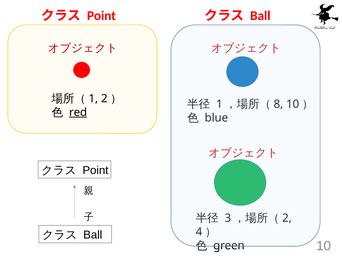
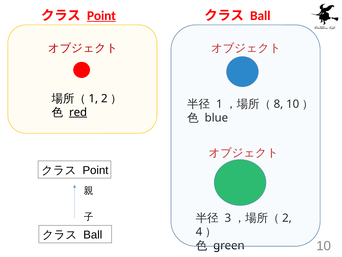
Point underline: none -> present (101, 16)
